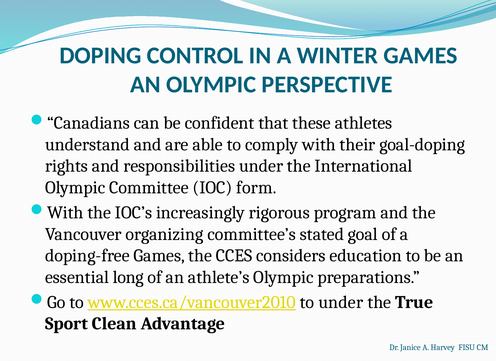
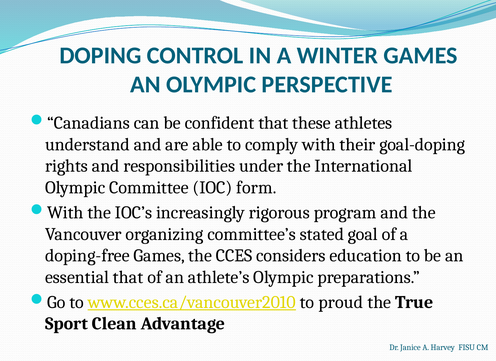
essential long: long -> that (128, 277)
to under: under -> proud (341, 303)
